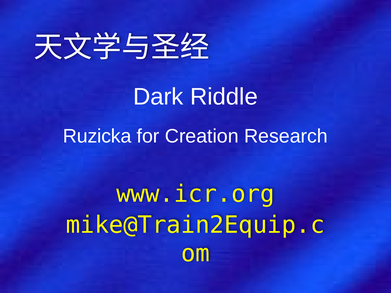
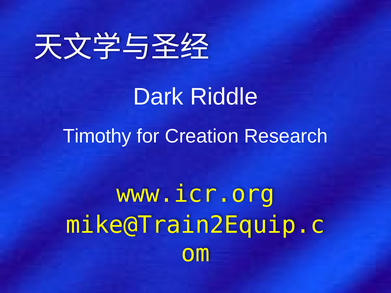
Ruzicka: Ruzicka -> Timothy (97, 136)
